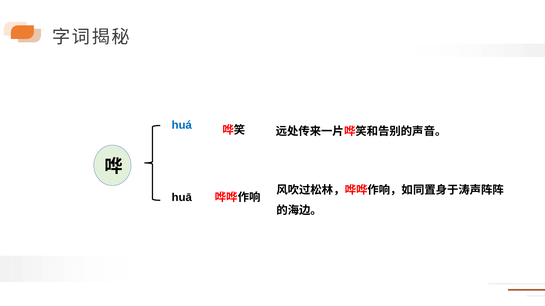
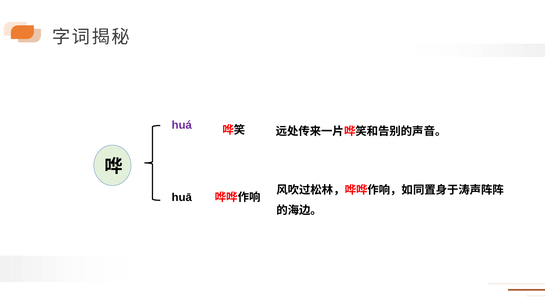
huá colour: blue -> purple (182, 125)
